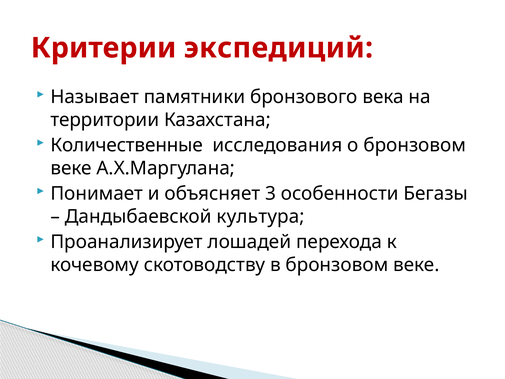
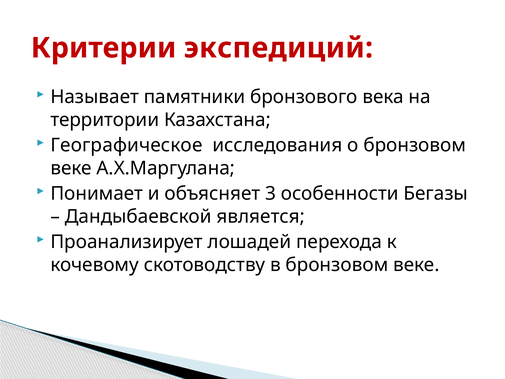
Количественные: Количественные -> Географическое (126, 145)
культура: культура -> является (261, 216)
